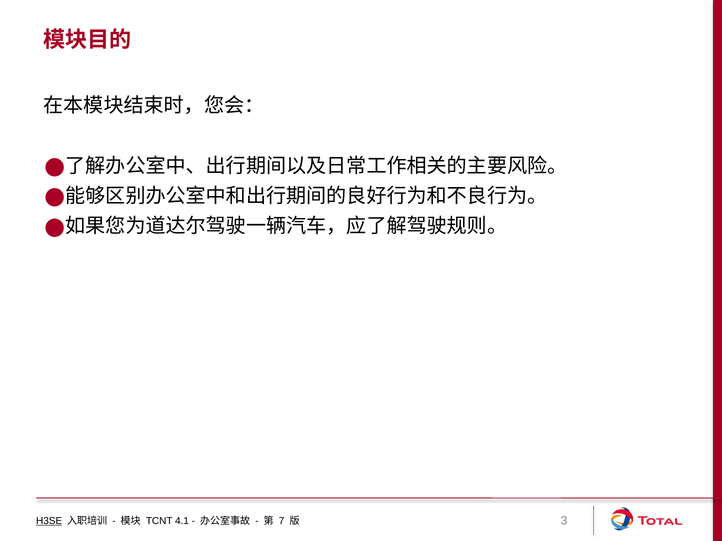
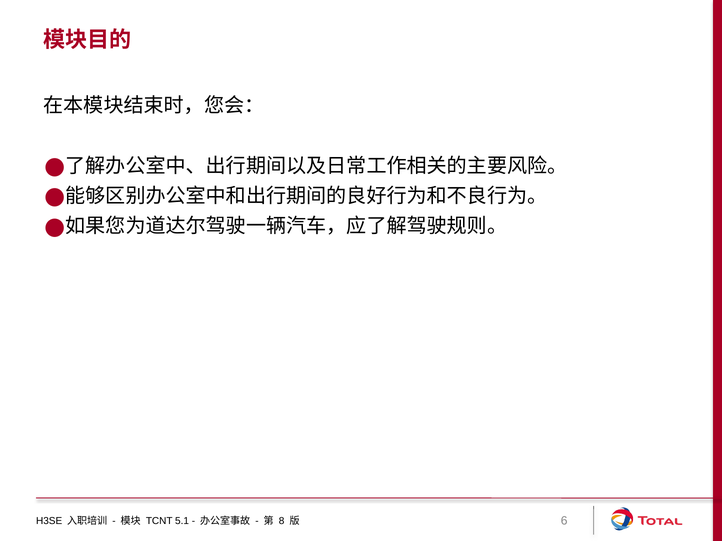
H3SE underline: present -> none (49, 521)
4.1: 4.1 -> 5.1 (182, 521)
7: 7 -> 8 (282, 521)
3: 3 -> 6 (564, 522)
